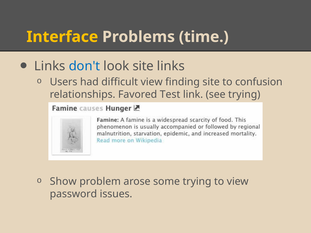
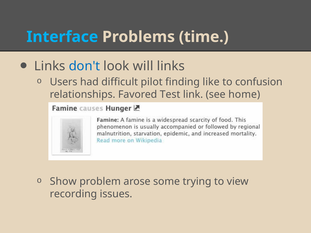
Interface colour: yellow -> light blue (62, 37)
look site: site -> will (143, 66)
difficult view: view -> pilot (152, 82)
finding site: site -> like (211, 82)
see trying: trying -> home (244, 95)
password: password -> recording (73, 194)
